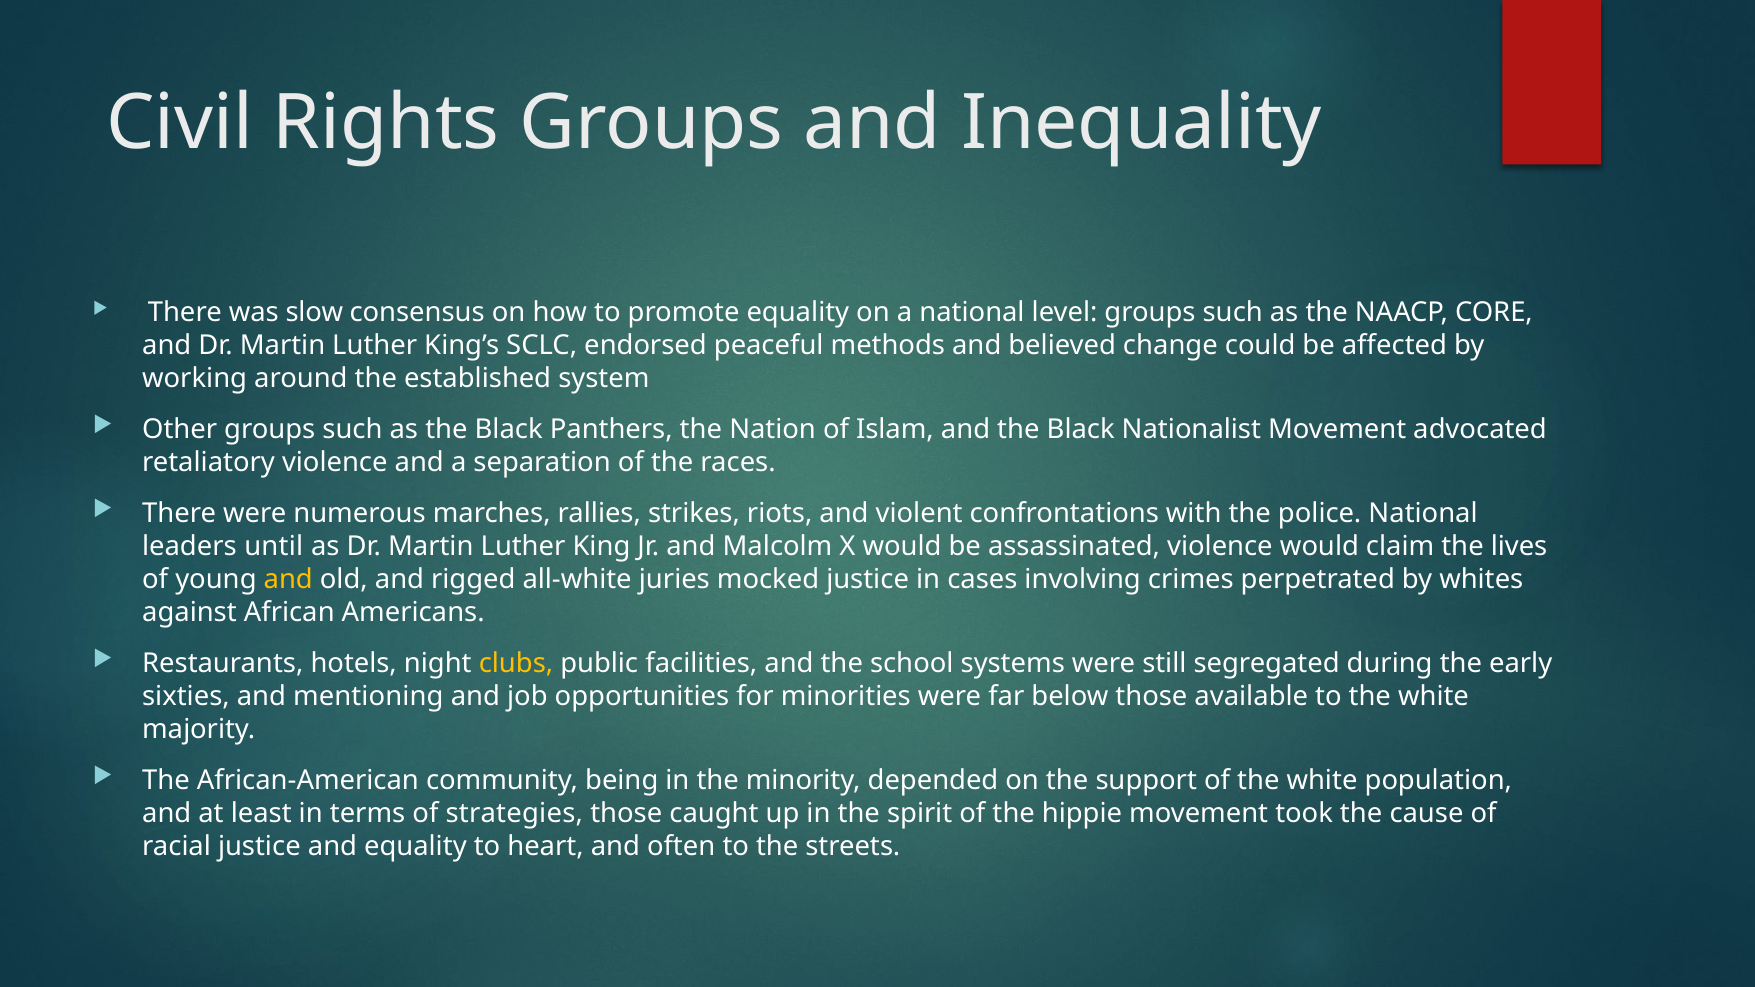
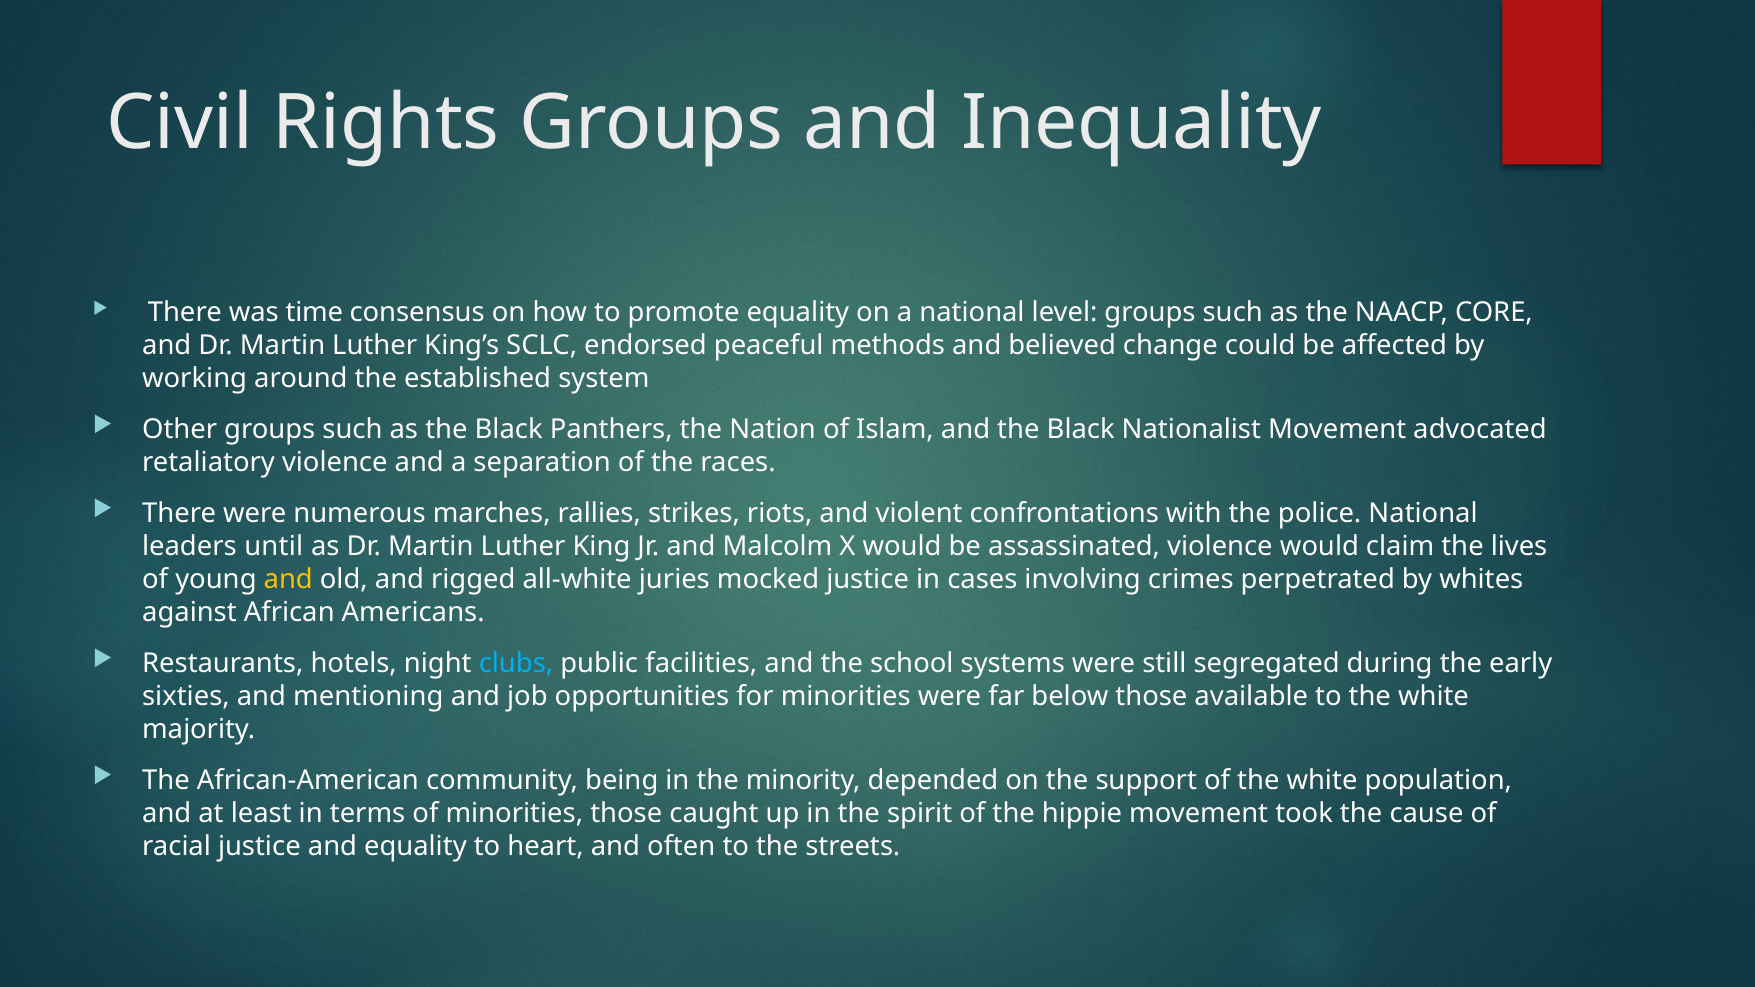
slow: slow -> time (314, 312)
clubs colour: yellow -> light blue (516, 663)
of strategies: strategies -> minorities (514, 813)
